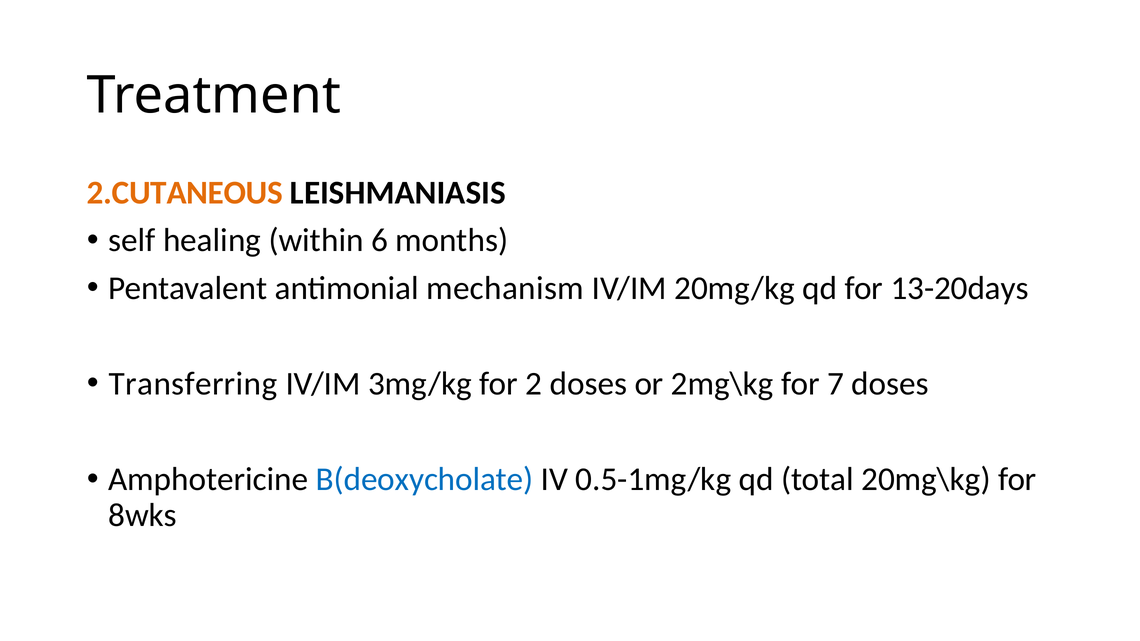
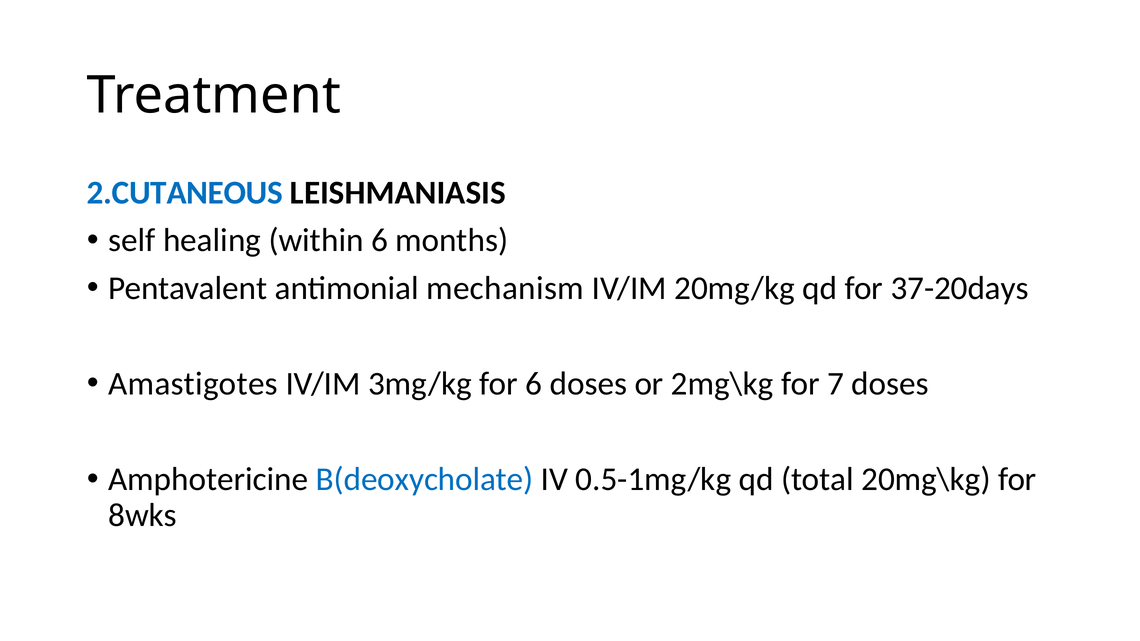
2.CUTANEOUS colour: orange -> blue (185, 193)
13-20days: 13-20days -> 37-20days (960, 288)
Transferring: Transferring -> Amastigotes (193, 384)
for 2: 2 -> 6 (534, 384)
